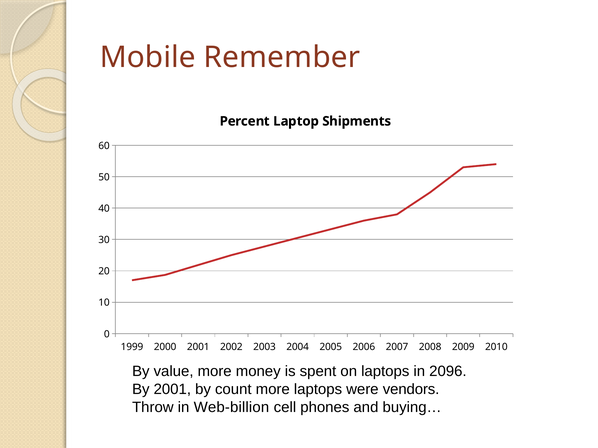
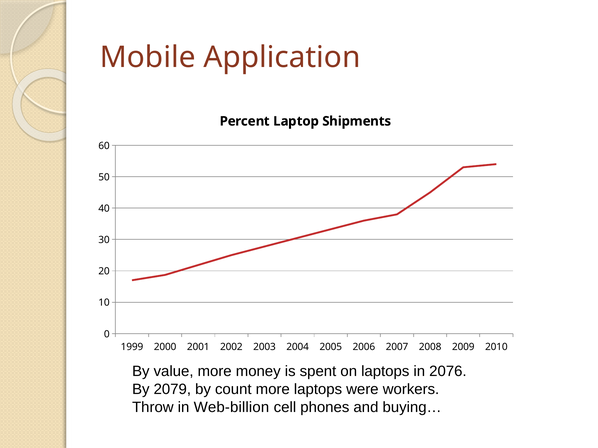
Remember: Remember -> Application (282, 57)
2096: 2096 -> 2076 (448, 372)
By 2001: 2001 -> 2079 (172, 390)
vendors: vendors -> workers (411, 390)
